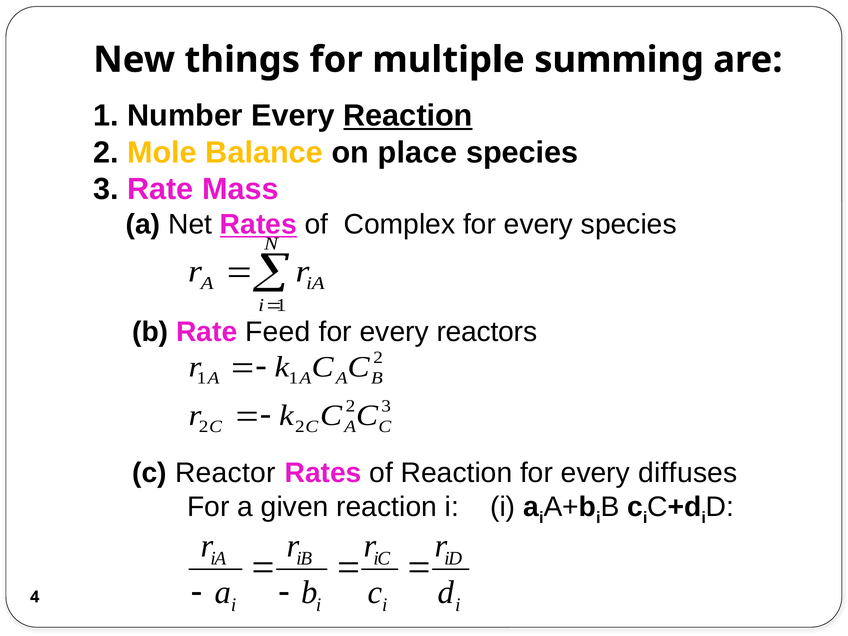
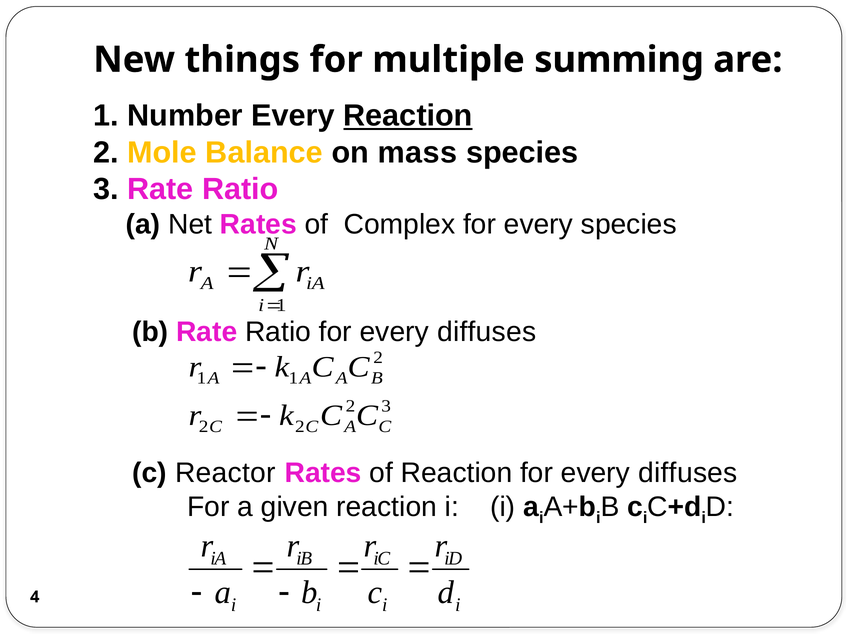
place: place -> mass (417, 153)
3 Rate Mass: Mass -> Ratio (240, 189)
Rates underline: present -> none (258, 225)
b Rate Feed: Feed -> Ratio (278, 332)
reactors: reactors -> diffuses (487, 332)
